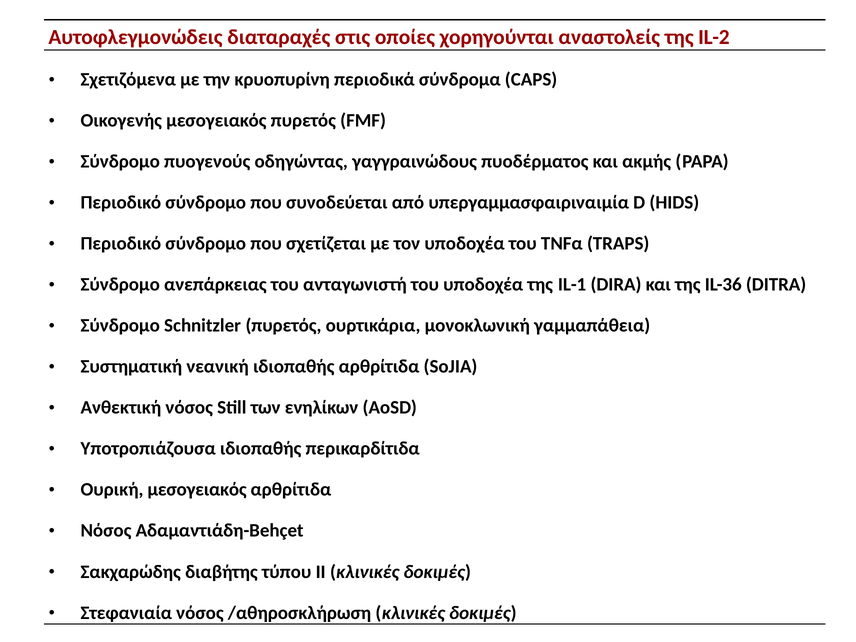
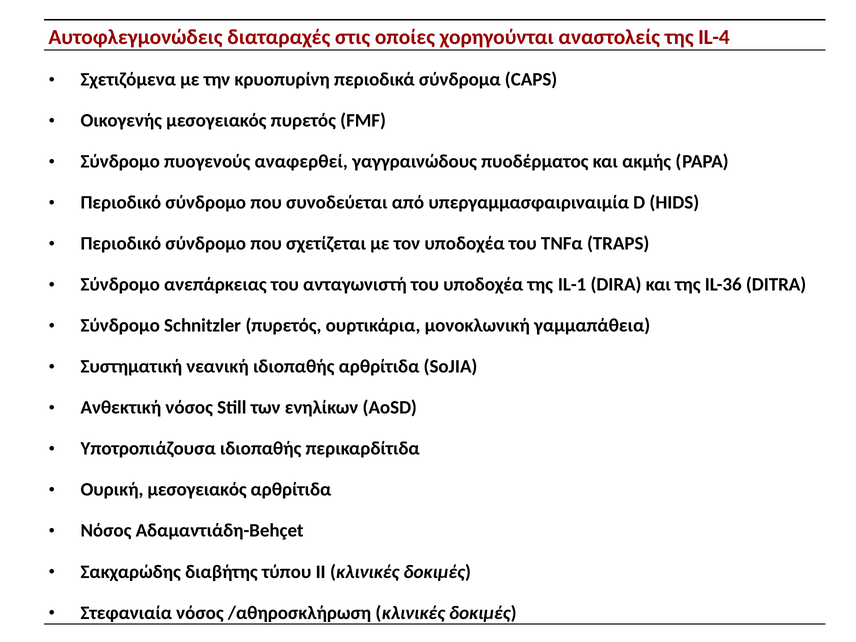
IL-2: IL-2 -> IL-4 (714, 37)
οδηγώντας: οδηγώντας -> αναφερθεί (301, 162)
